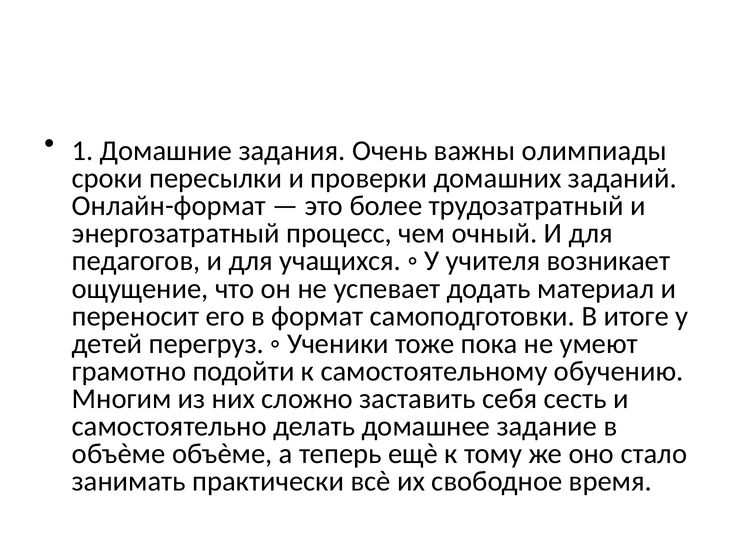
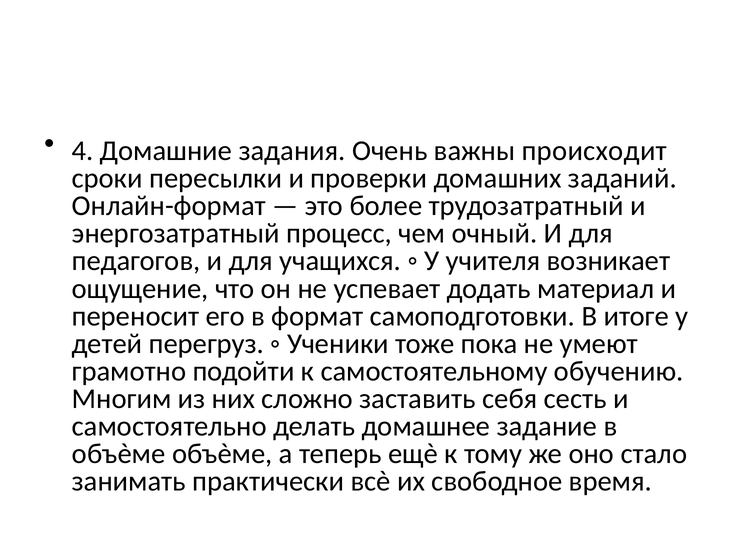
1: 1 -> 4 (83, 151)
олимпиады: олимпиады -> происходит (594, 151)
